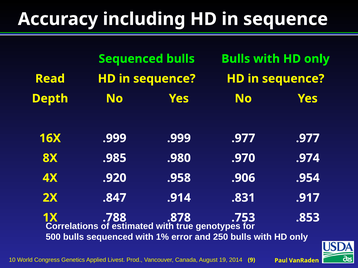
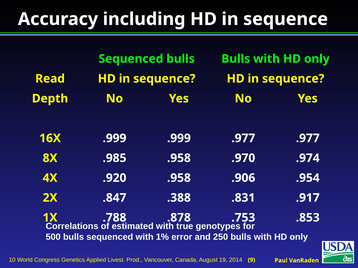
.985 .980: .980 -> .958 (179, 158)
.914: .914 -> .388 (179, 198)
